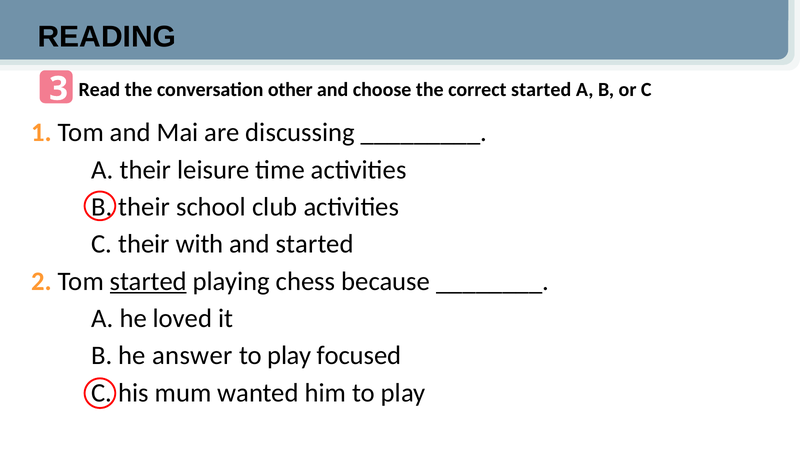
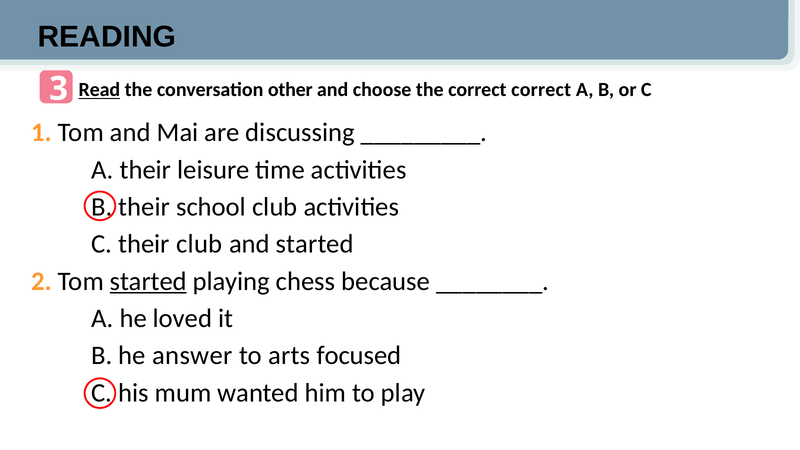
Read underline: none -> present (99, 90)
correct started: started -> correct (541, 90)
their with: with -> club (199, 244)
play: play -> arts (289, 356)
